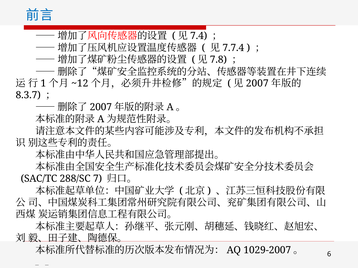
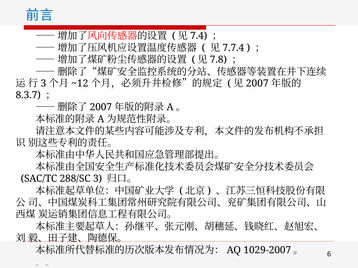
1: 1 -> 3 (43, 84)
288/SC 7: 7 -> 3 (98, 179)
